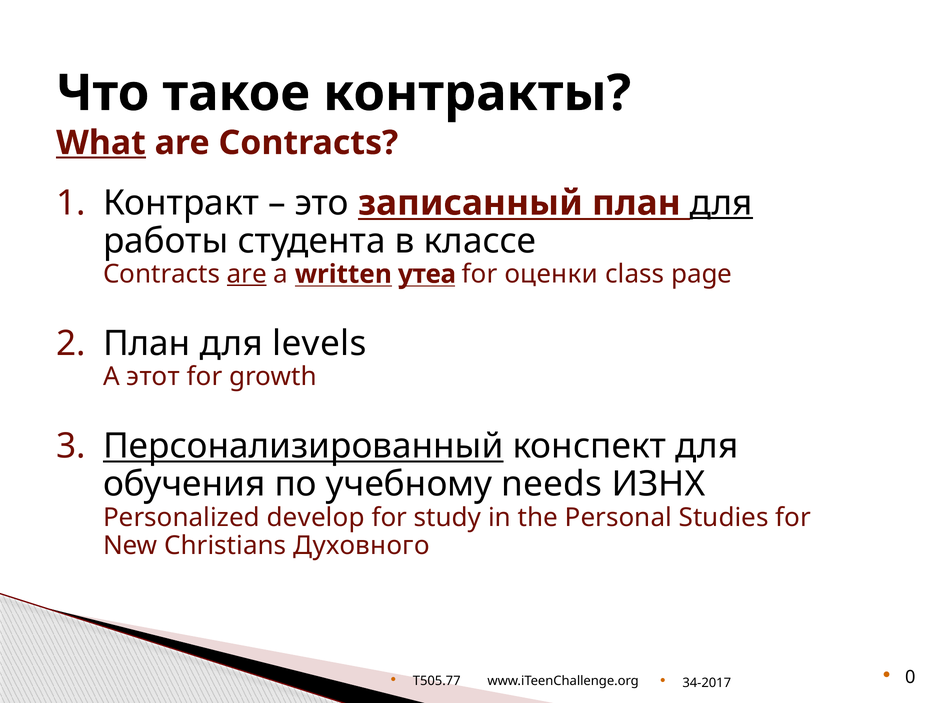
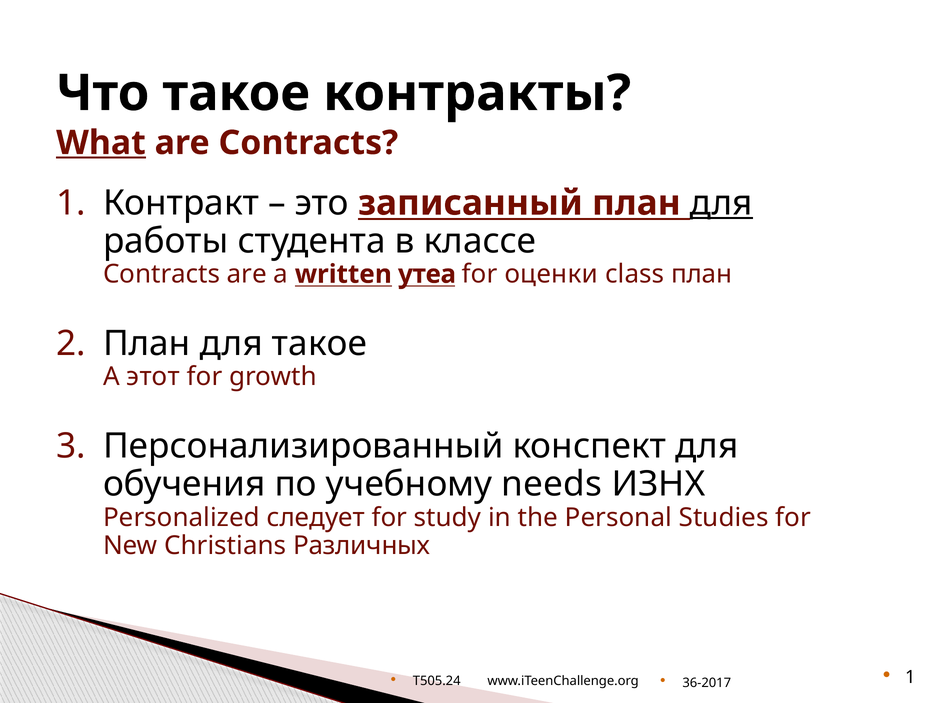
are underline: present -> none (247, 274)
class page: page -> план (702, 274)
для levels: levels -> такое (320, 344)
Персонализированный underline: present -> none (303, 447)
develop: develop -> следует (316, 518)
Духовного: Духовного -> Различных (362, 546)
T505.77: T505.77 -> T505.24 (437, 681)
0: 0 -> 1 (910, 678)
34-2017: 34-2017 -> 36-2017 (707, 683)
